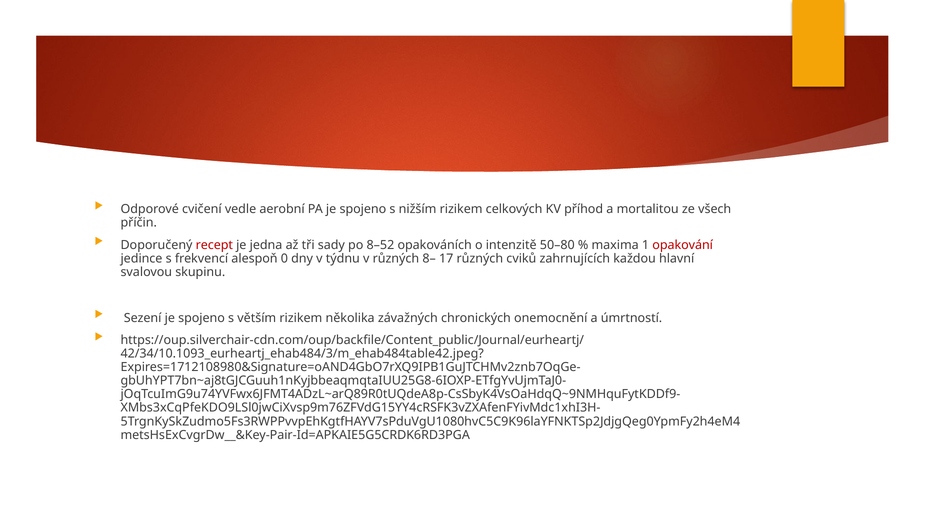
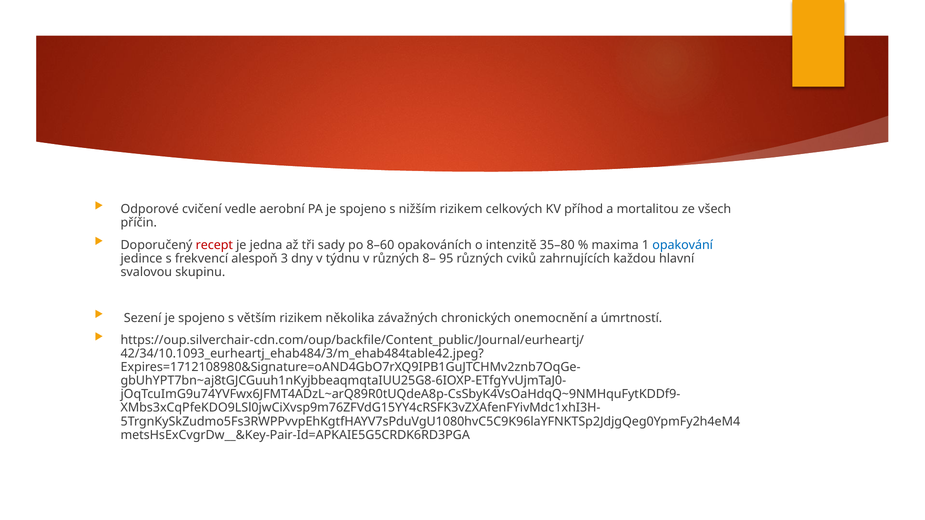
8–52: 8–52 -> 8–60 (380, 245)
50–80: 50–80 -> 35–80 (557, 245)
opakování colour: red -> blue (683, 245)
0: 0 -> 3 (284, 259)
17: 17 -> 95 (446, 259)
